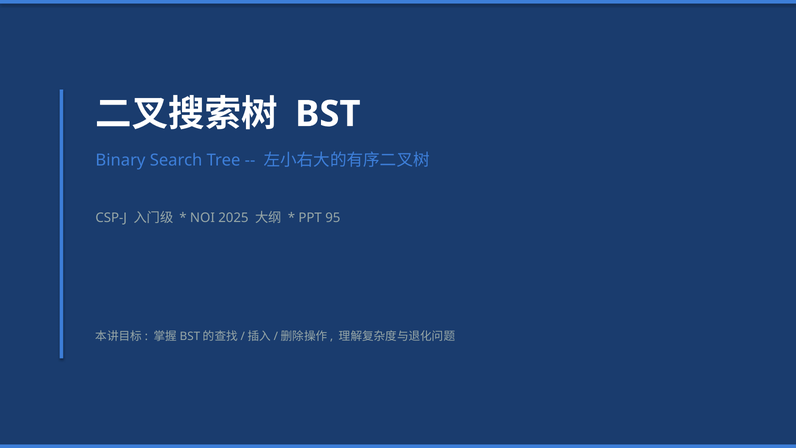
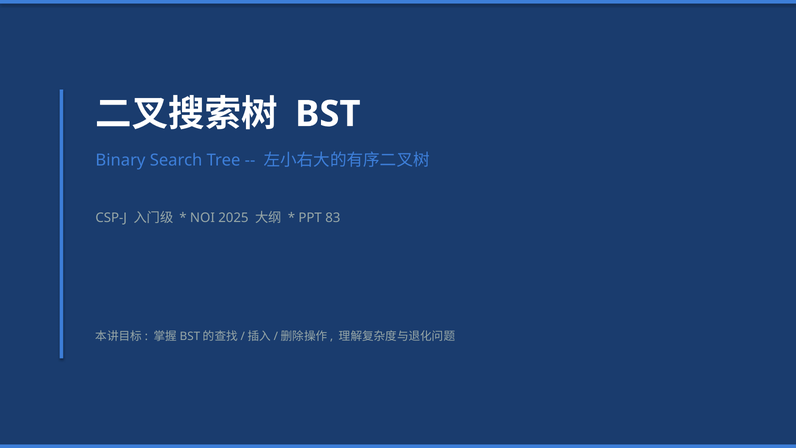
95: 95 -> 83 (333, 218)
